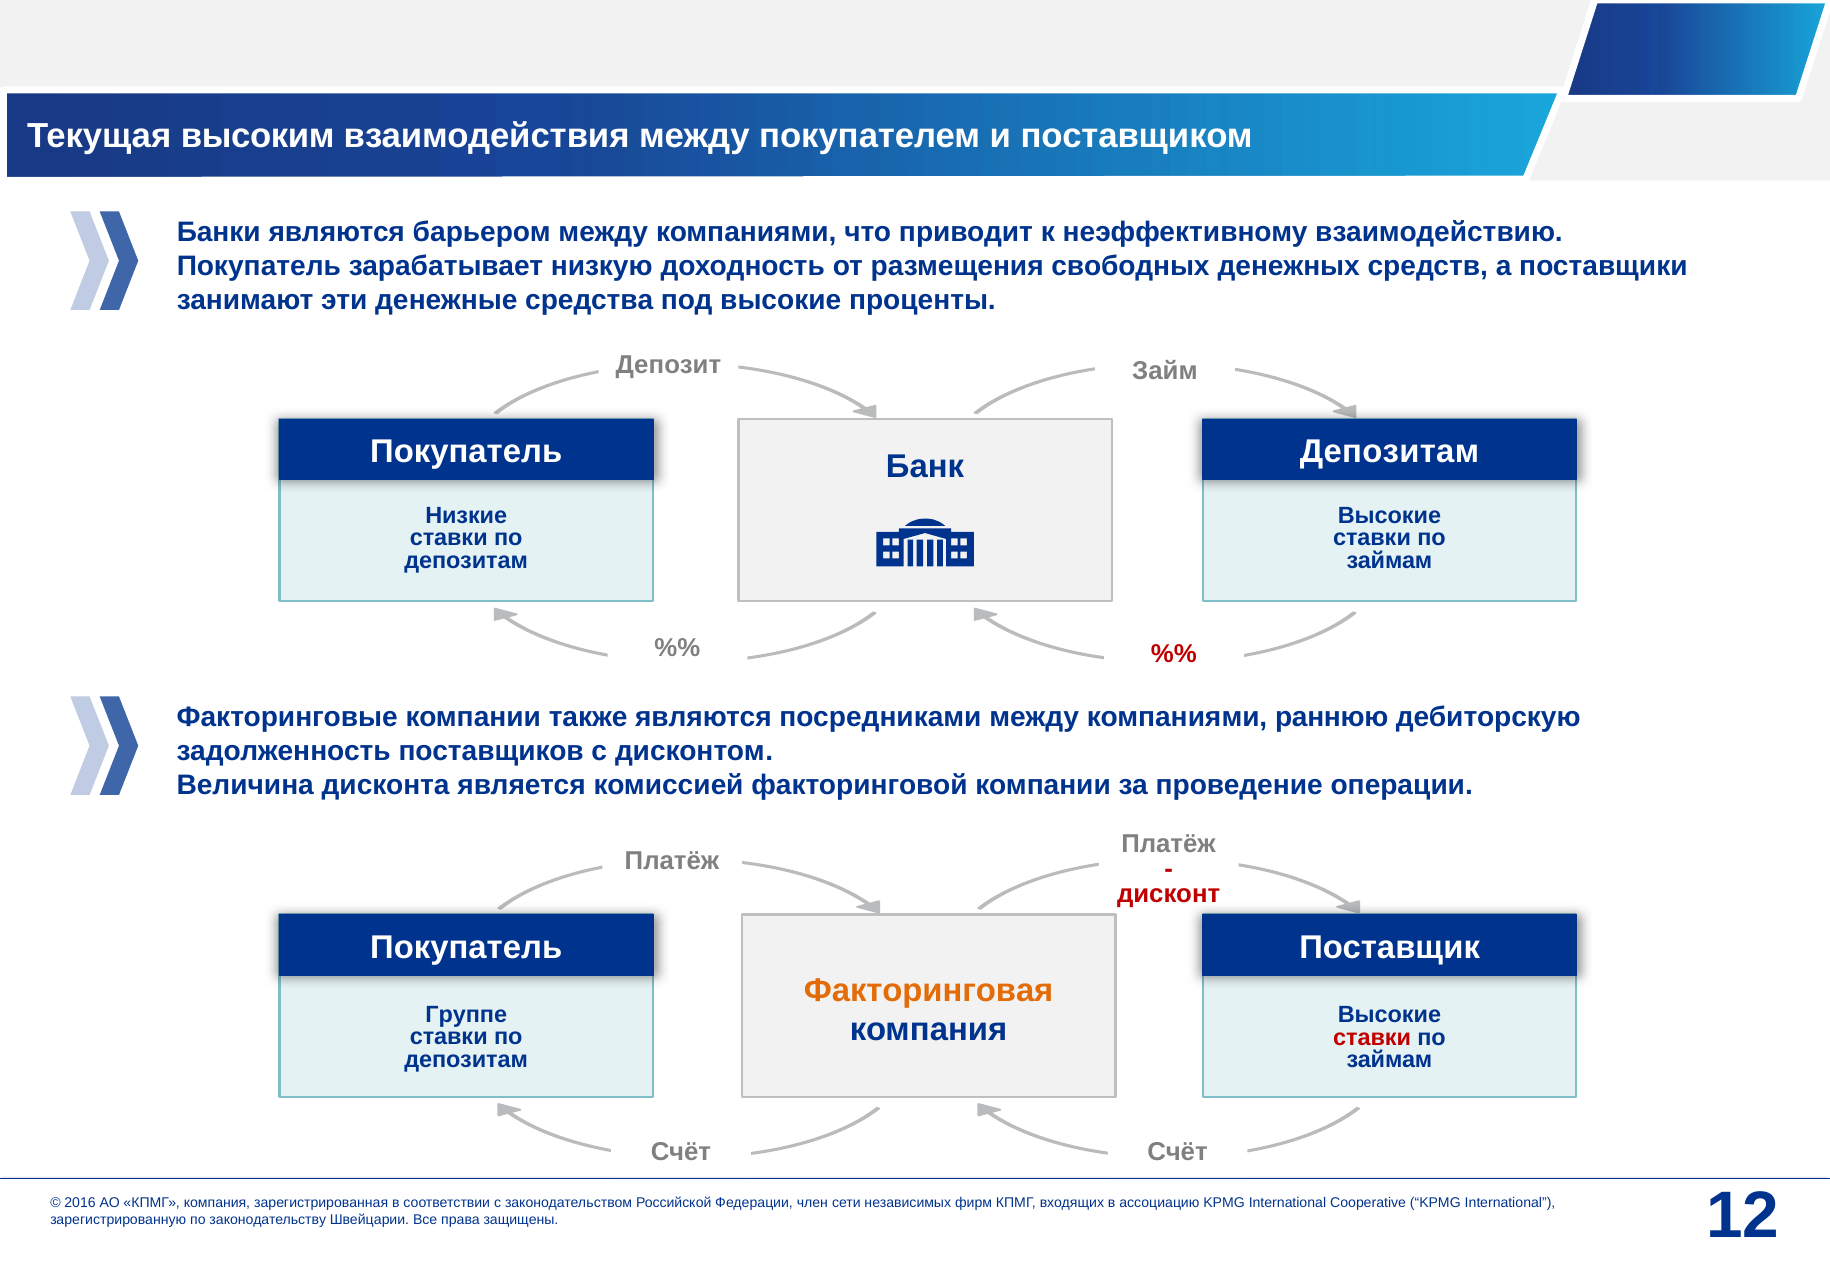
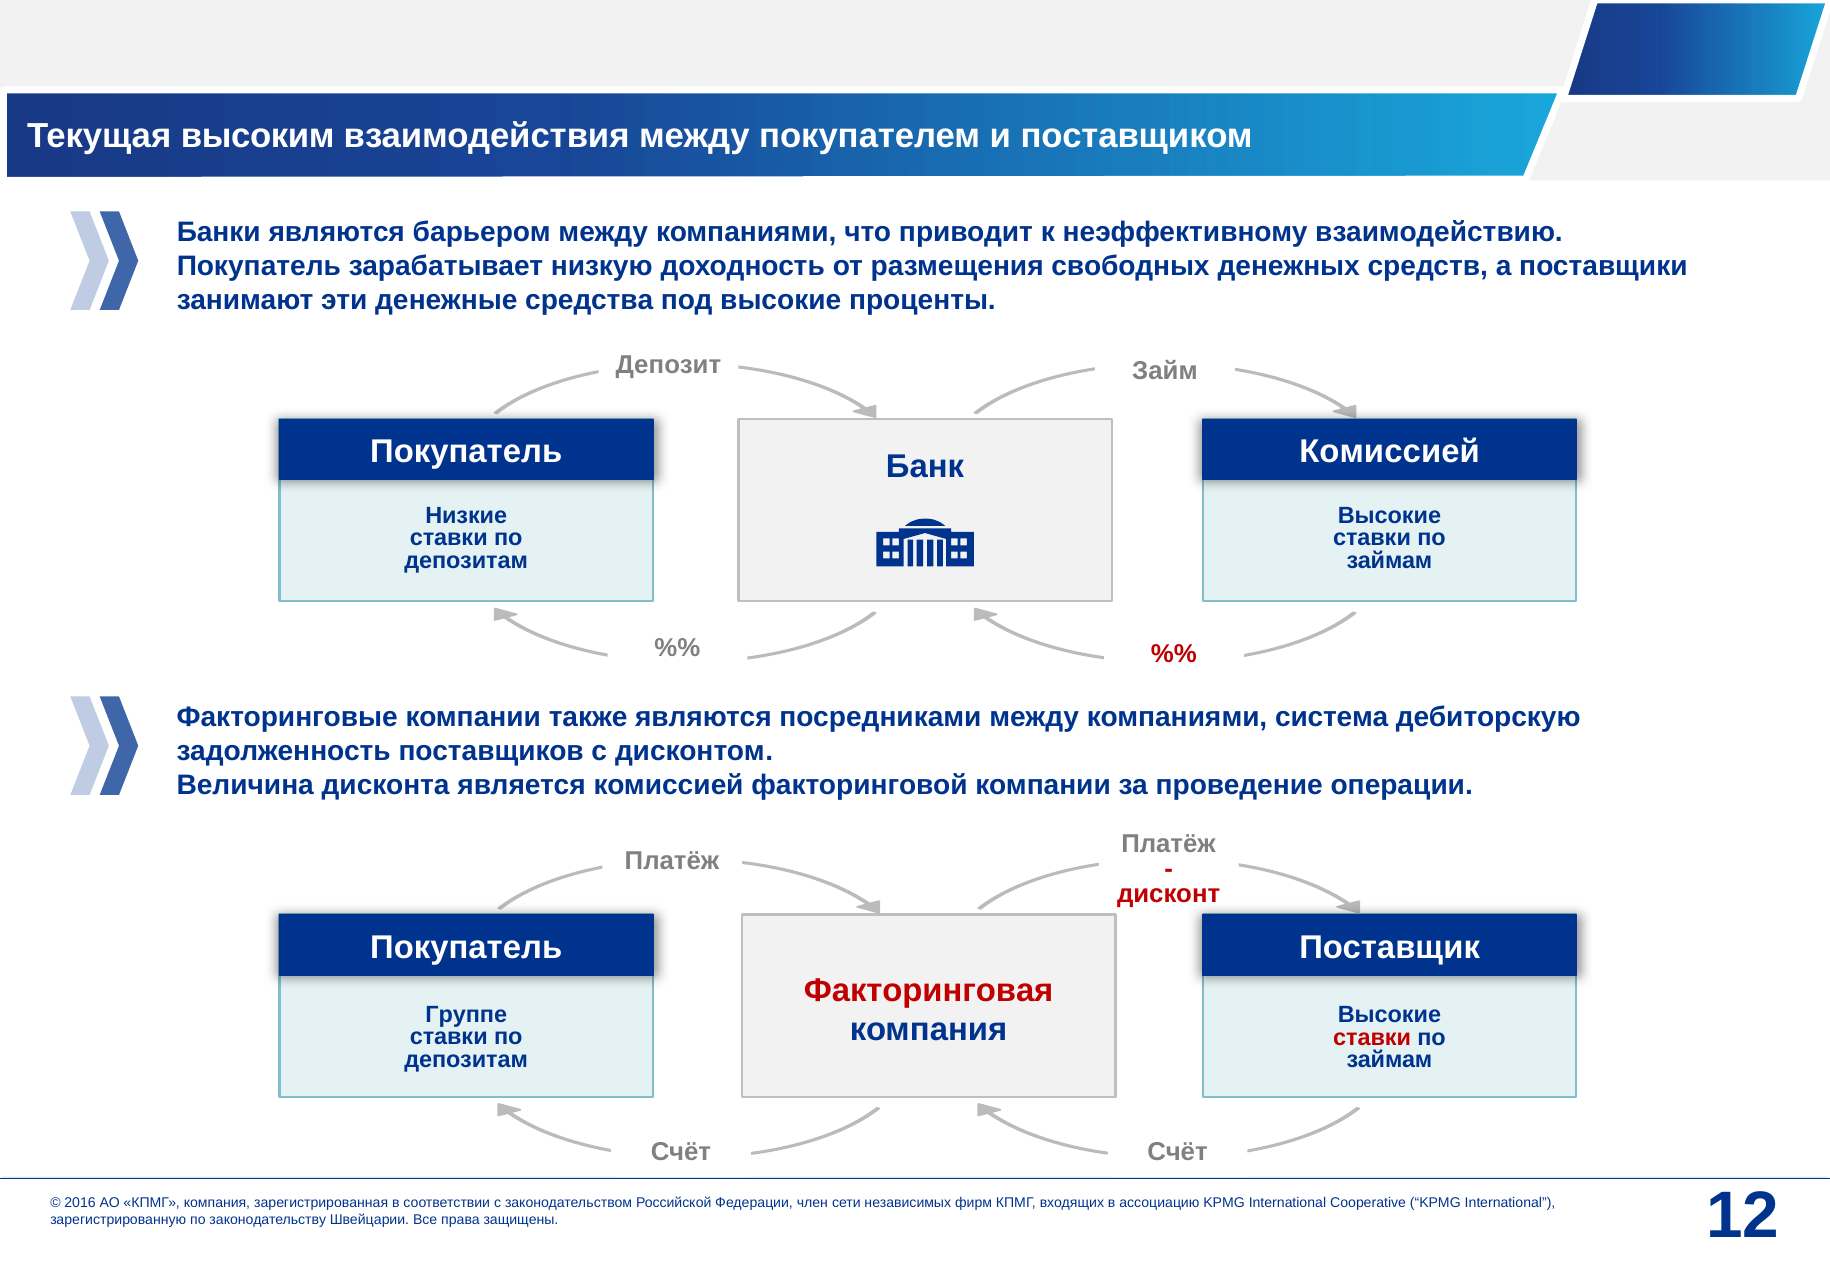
Покупатель Депозитам: Депозитам -> Комиссией (1390, 452)
раннюю: раннюю -> система (1332, 717)
Факторинговая colour: orange -> red (929, 990)
